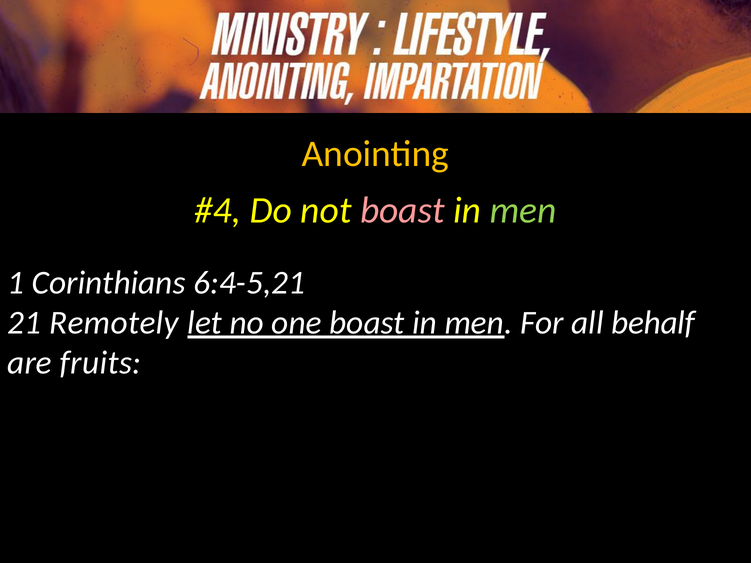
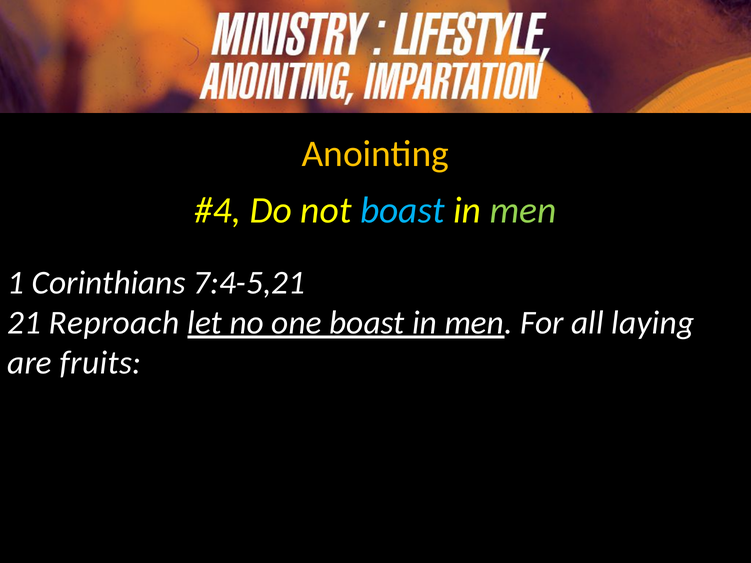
boast colour: pink -> light blue (402, 210)
6:4-5,21: 6:4-5,21 -> 7:4-5,21 (249, 283)
Remotely: Remotely -> Reproach (114, 323)
behalf: behalf -> laying (653, 323)
